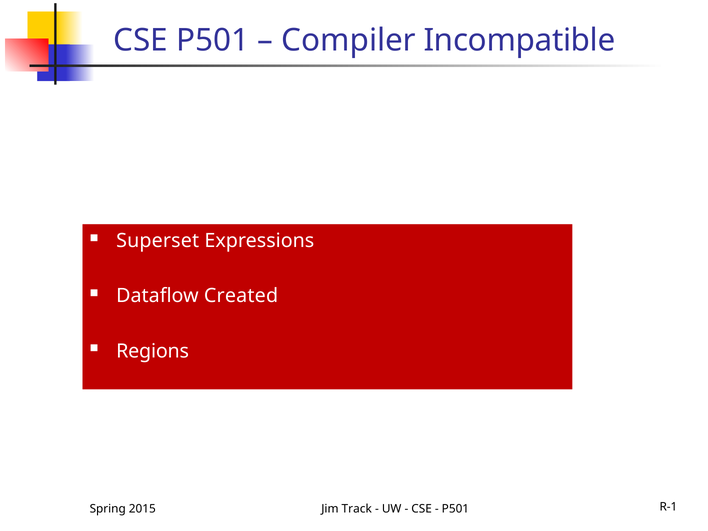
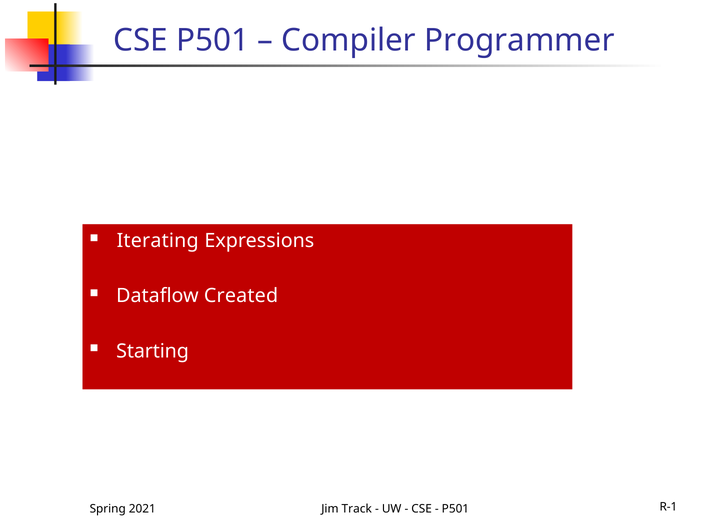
Incompatible: Incompatible -> Programmer (519, 40)
Superset: Superset -> Iterating (158, 241)
Regions: Regions -> Starting (153, 351)
2015: 2015 -> 2021 (142, 509)
